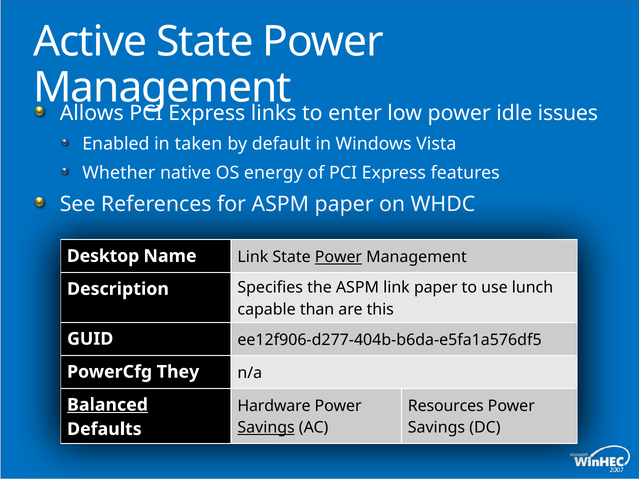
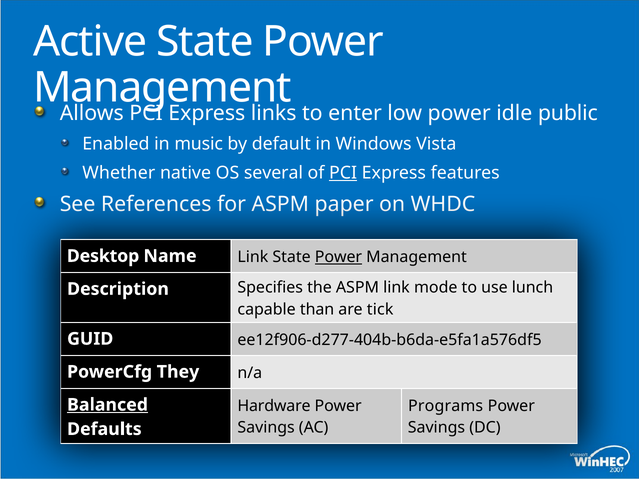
issues: issues -> public (568, 113)
taken: taken -> music (199, 144)
energy: energy -> several (273, 173)
PCI underline: none -> present (343, 173)
link paper: paper -> mode (436, 288)
this: this -> tick (380, 309)
Resources: Resources -> Programs (446, 406)
Savings underline: present -> none (266, 428)
